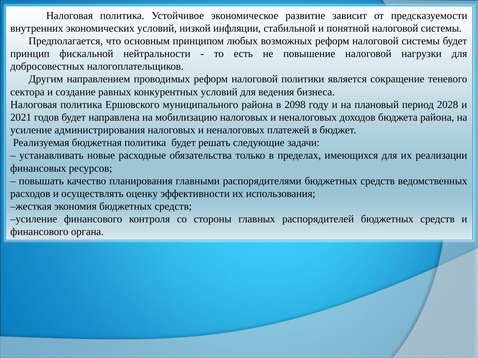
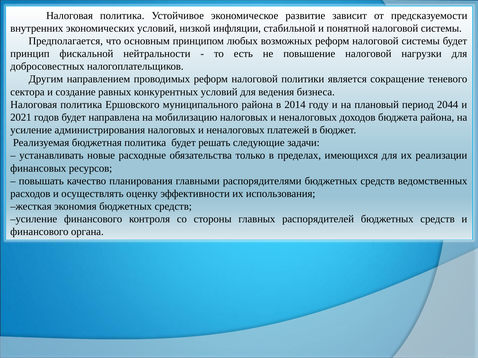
2098: 2098 -> 2014 (295, 105)
2028: 2028 -> 2044 (448, 105)
